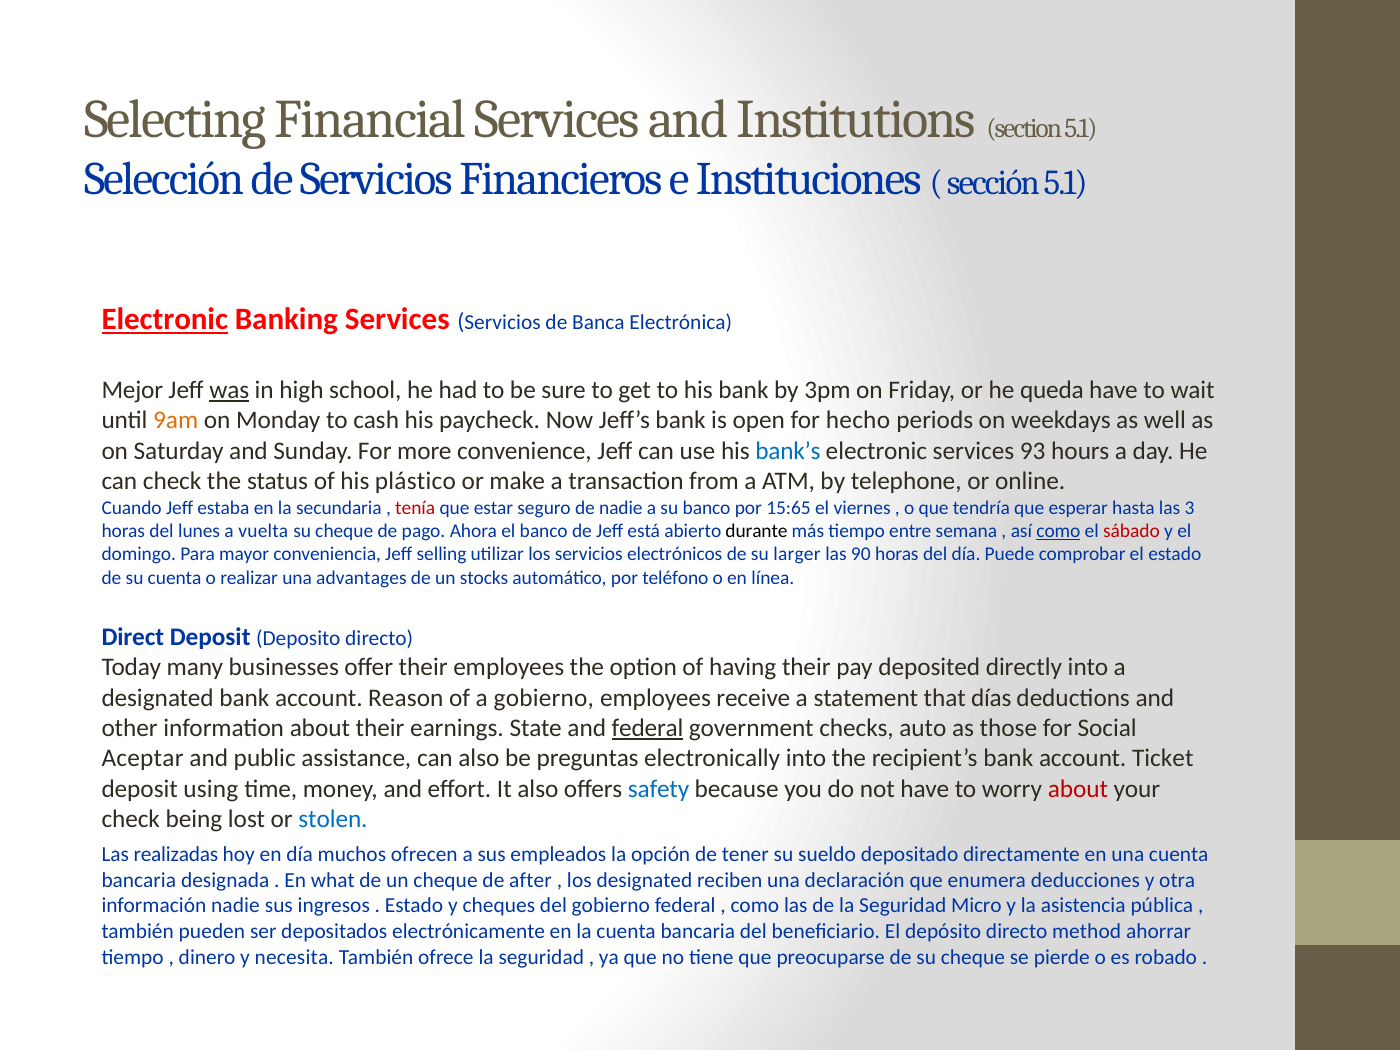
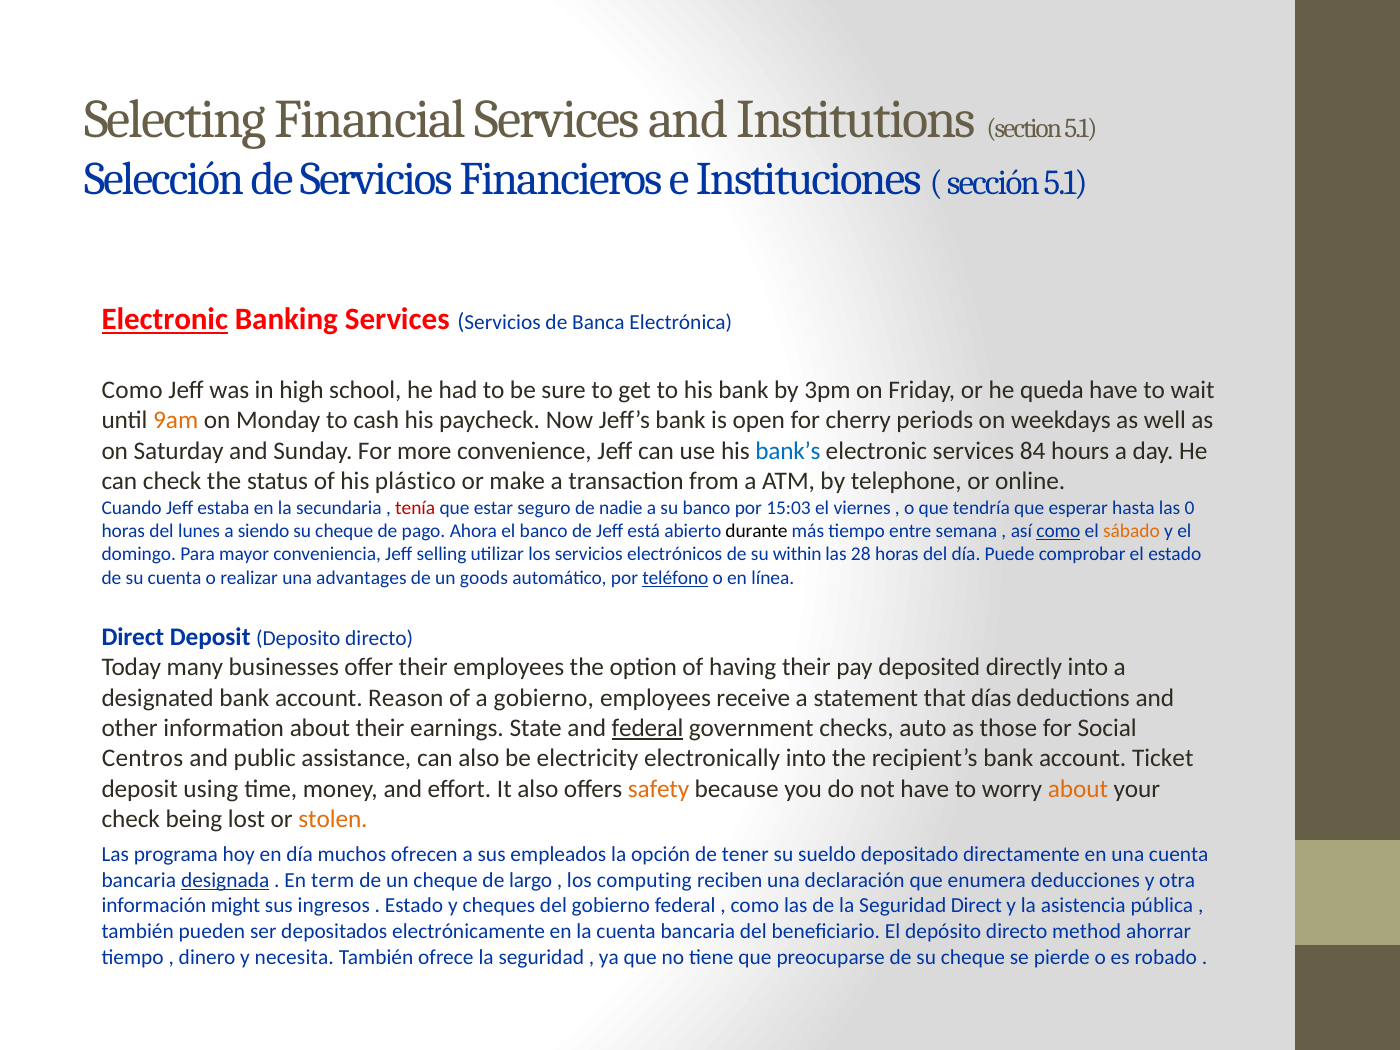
Mejor: Mejor -> Como (132, 390)
was underline: present -> none (229, 390)
hecho: hecho -> cherry (858, 421)
93: 93 -> 84 (1033, 451)
15:65: 15:65 -> 15:03 (789, 508)
3: 3 -> 0 (1189, 508)
vuelta: vuelta -> siendo (264, 531)
sábado colour: red -> orange (1131, 531)
larger: larger -> within (797, 555)
90: 90 -> 28 (861, 555)
stocks: stocks -> goods (484, 578)
teléfono underline: none -> present (675, 578)
Aceptar: Aceptar -> Centros (143, 759)
preguntas: preguntas -> electricity (588, 759)
safety colour: blue -> orange (659, 789)
about colour: red -> orange (1078, 789)
stolen colour: blue -> orange (333, 819)
realizadas: realizadas -> programa (176, 854)
designada underline: none -> present (225, 880)
what: what -> term (333, 880)
after: after -> largo (531, 880)
los designated: designated -> computing (644, 880)
información nadie: nadie -> might (236, 906)
Seguridad Micro: Micro -> Direct (976, 906)
